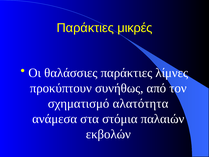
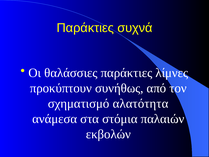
μικρές: μικρές -> συχνά (135, 28)
